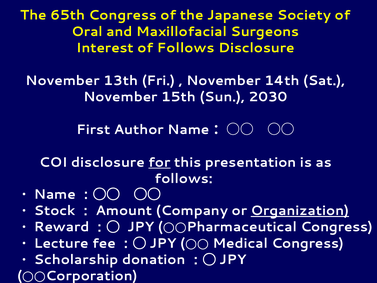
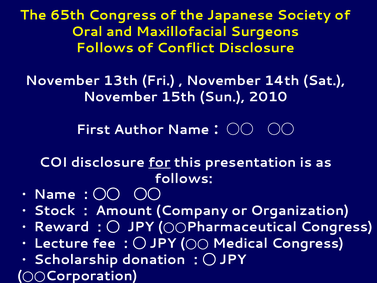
Interest: Interest -> Follows (105, 48)
of Follows: Follows -> Conflict (186, 48)
2030: 2030 -> 2010 (268, 97)
Organization underline: present -> none (300, 210)
